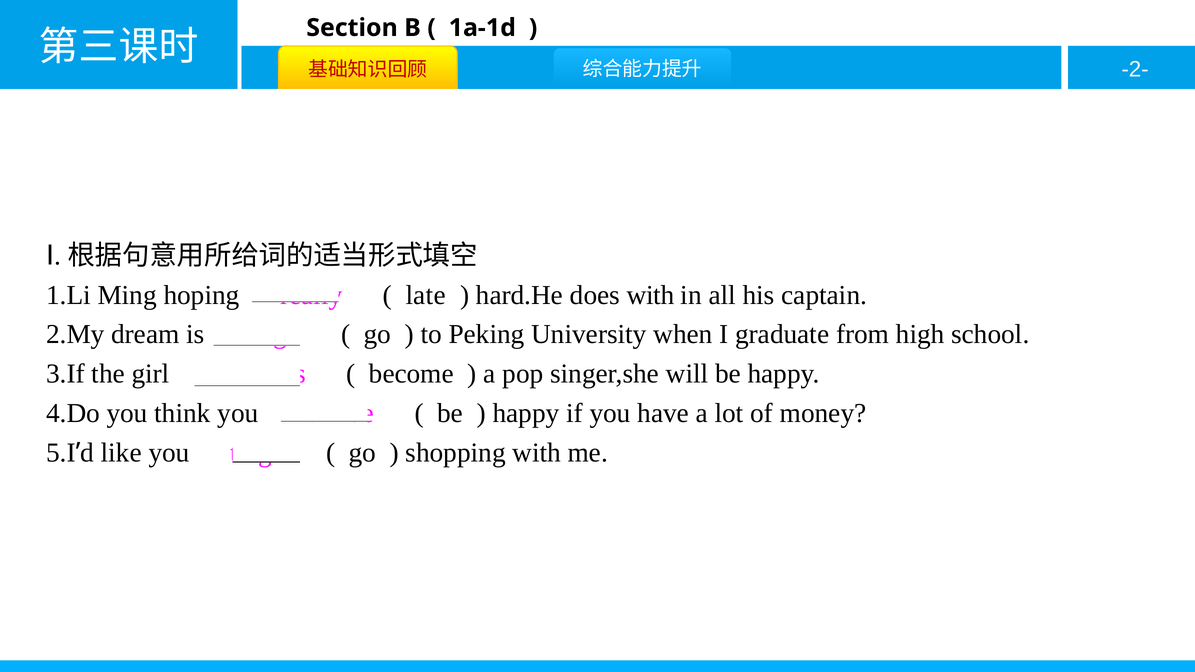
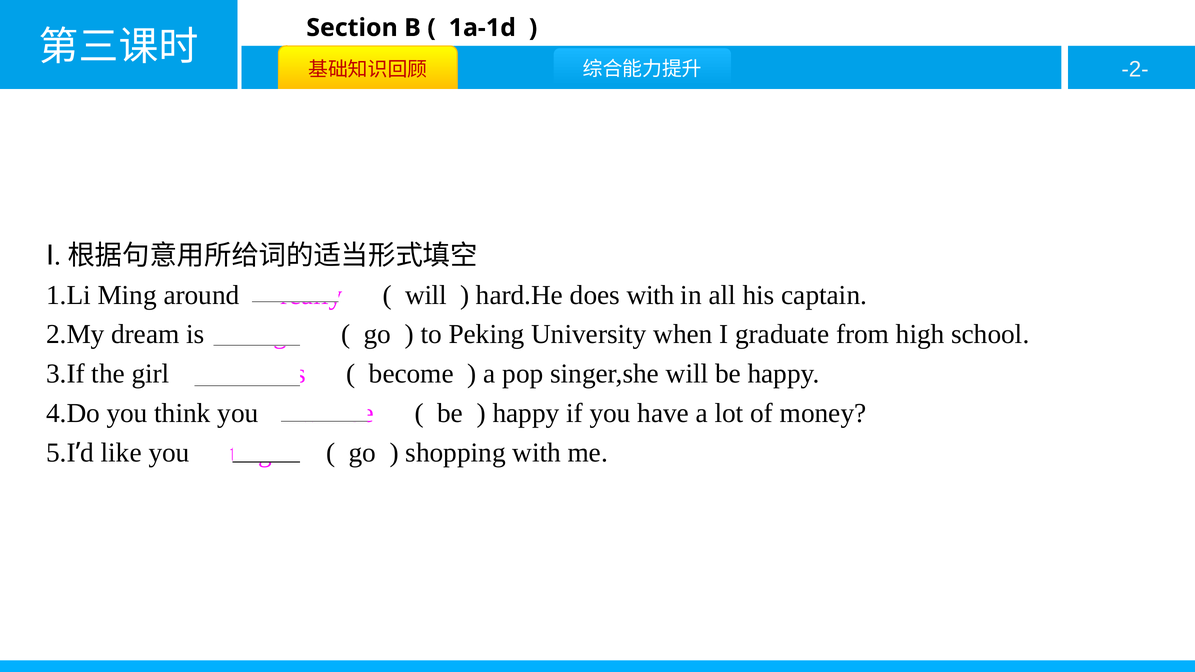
hoping: hoping -> around (202, 295)
late: late -> will (426, 295)
